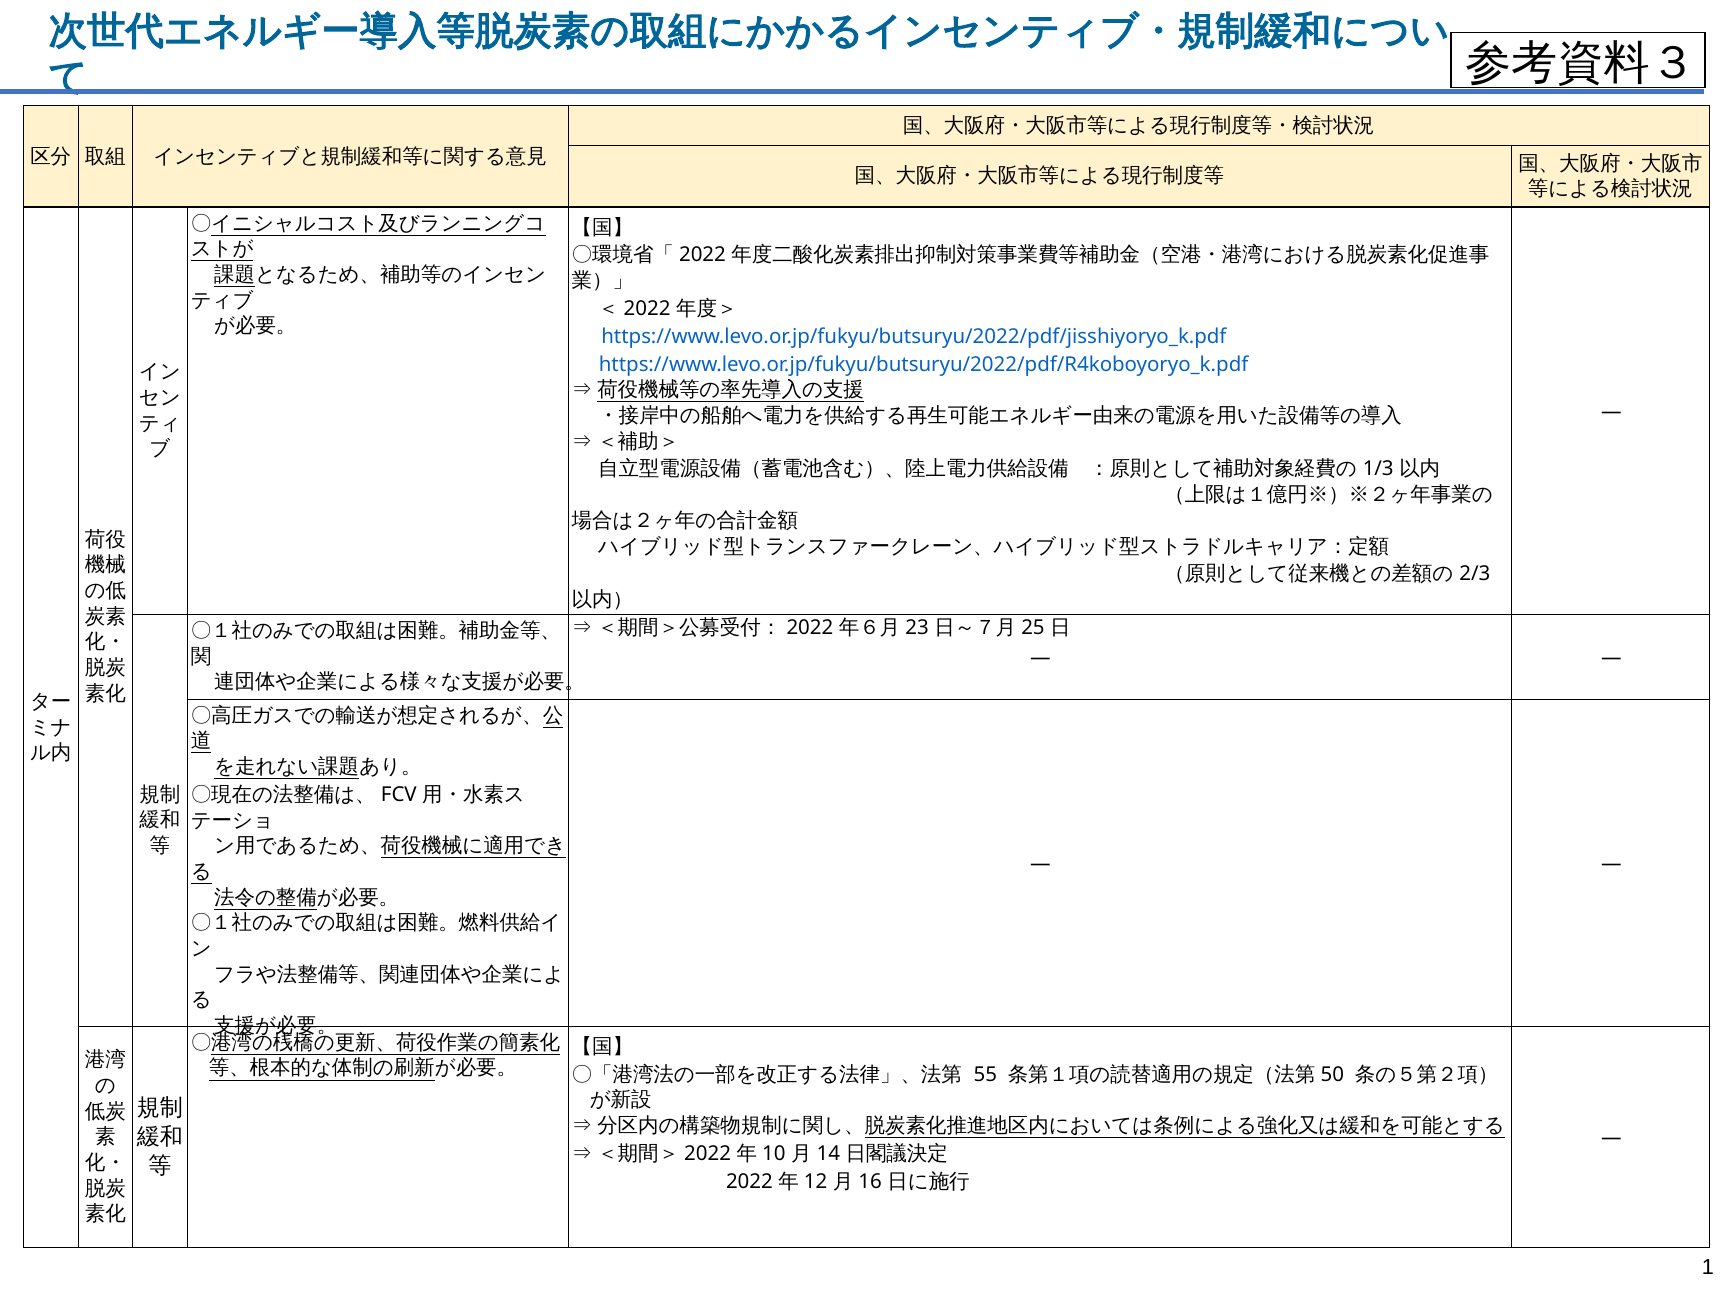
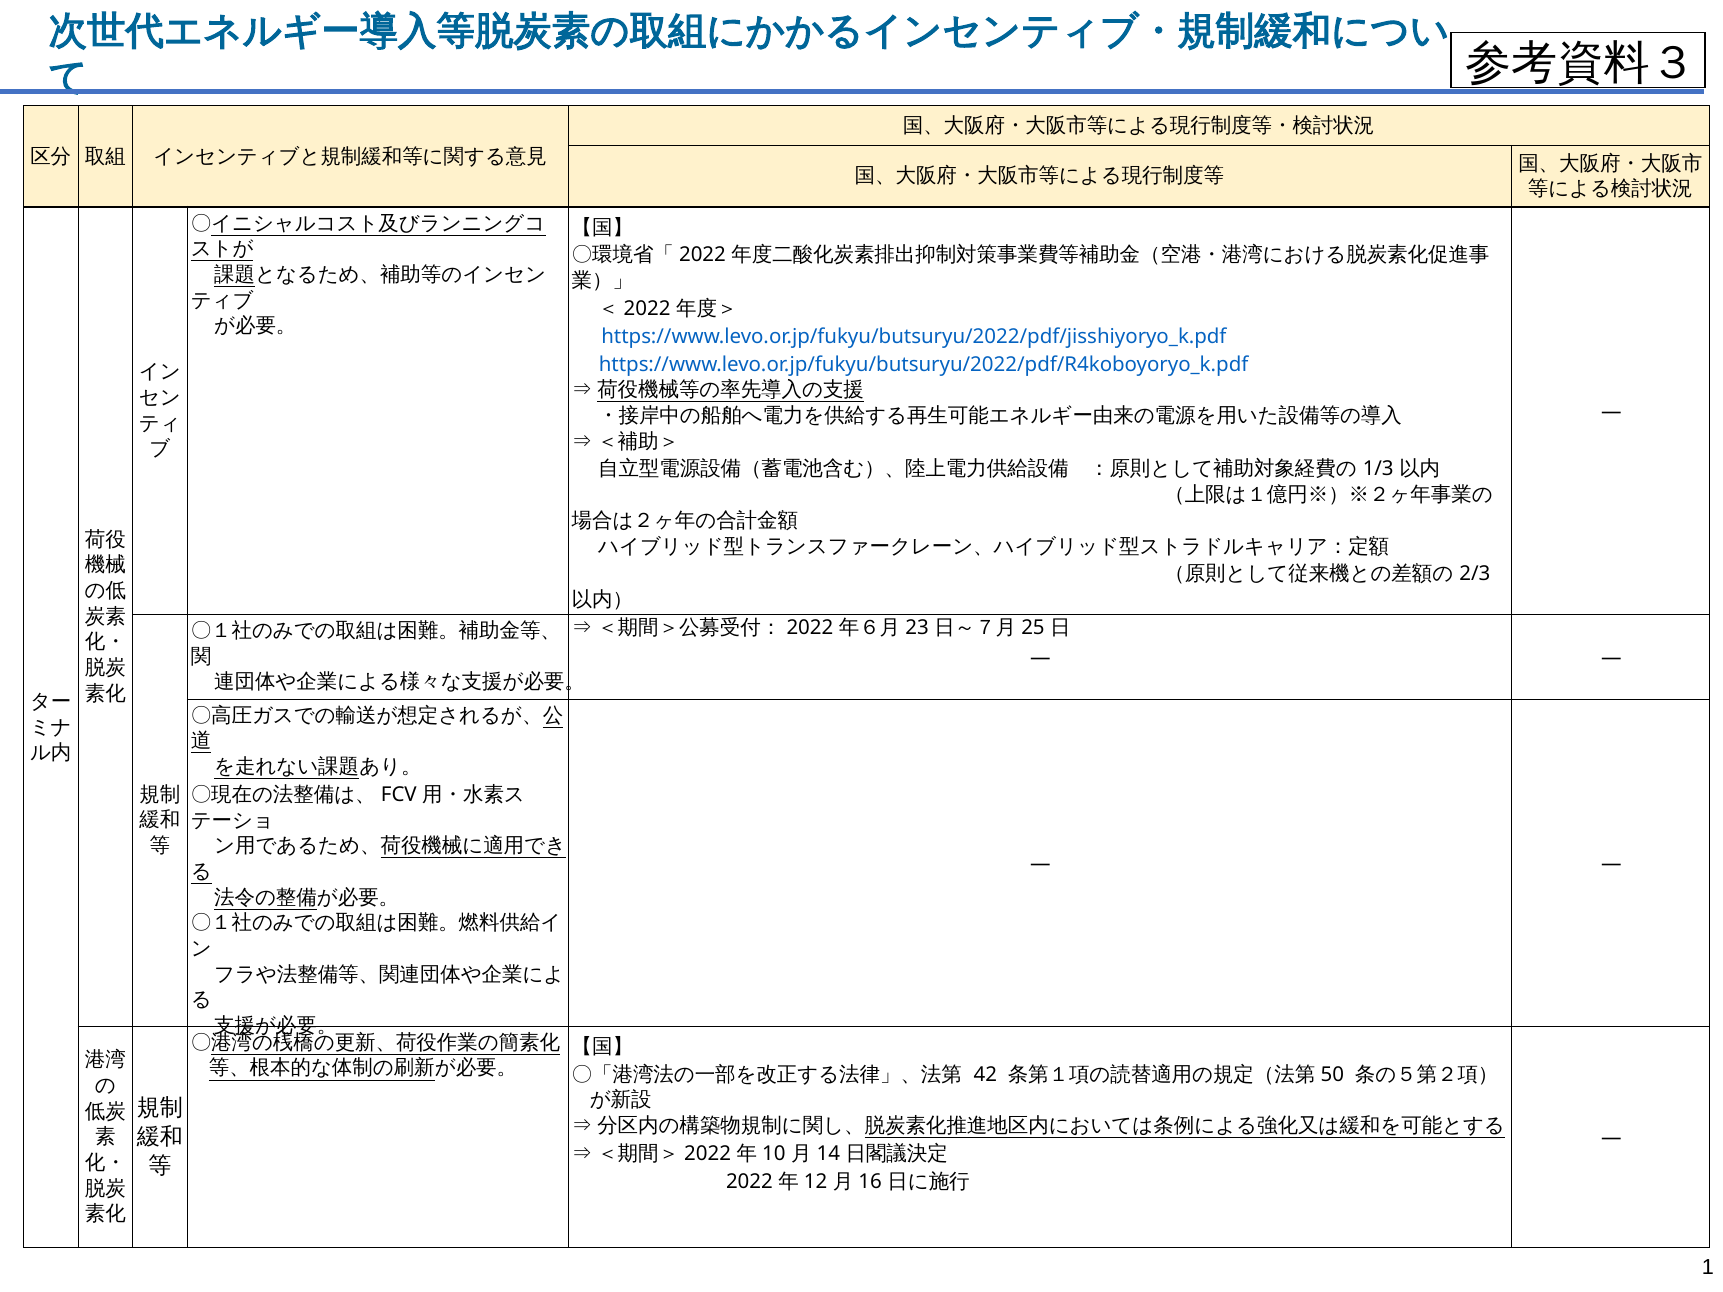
55: 55 -> 42 (985, 1075)
